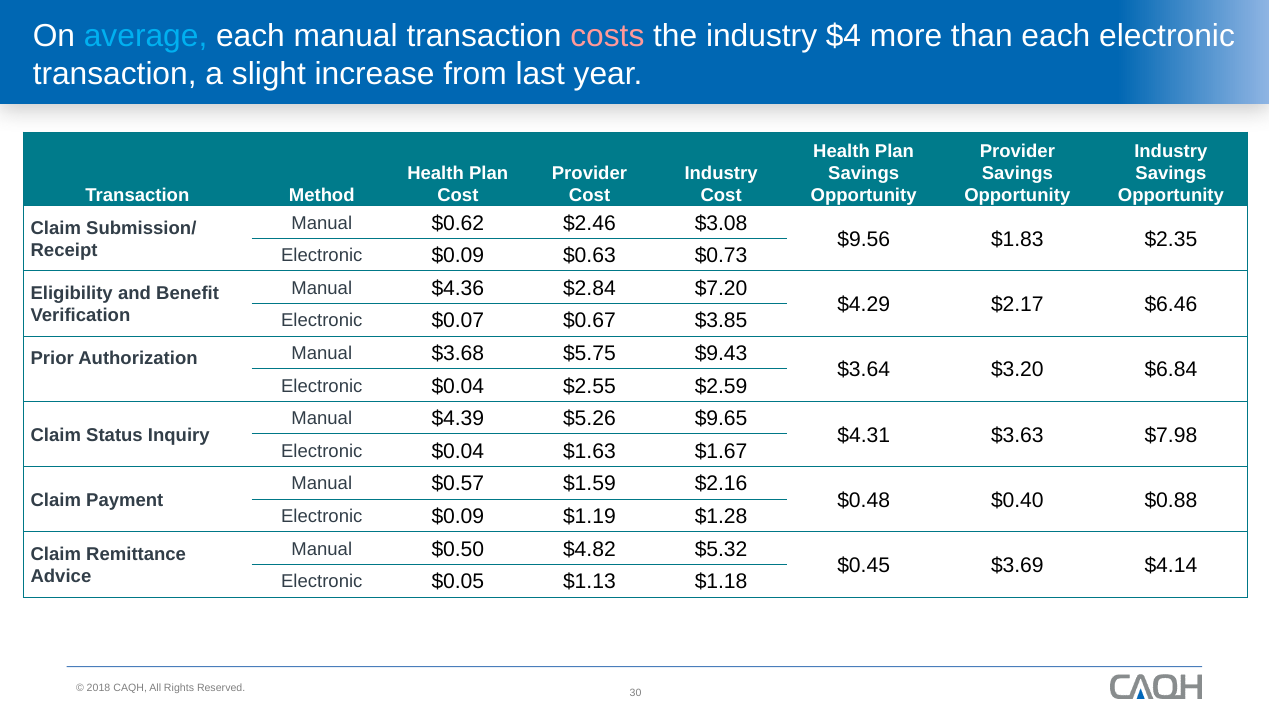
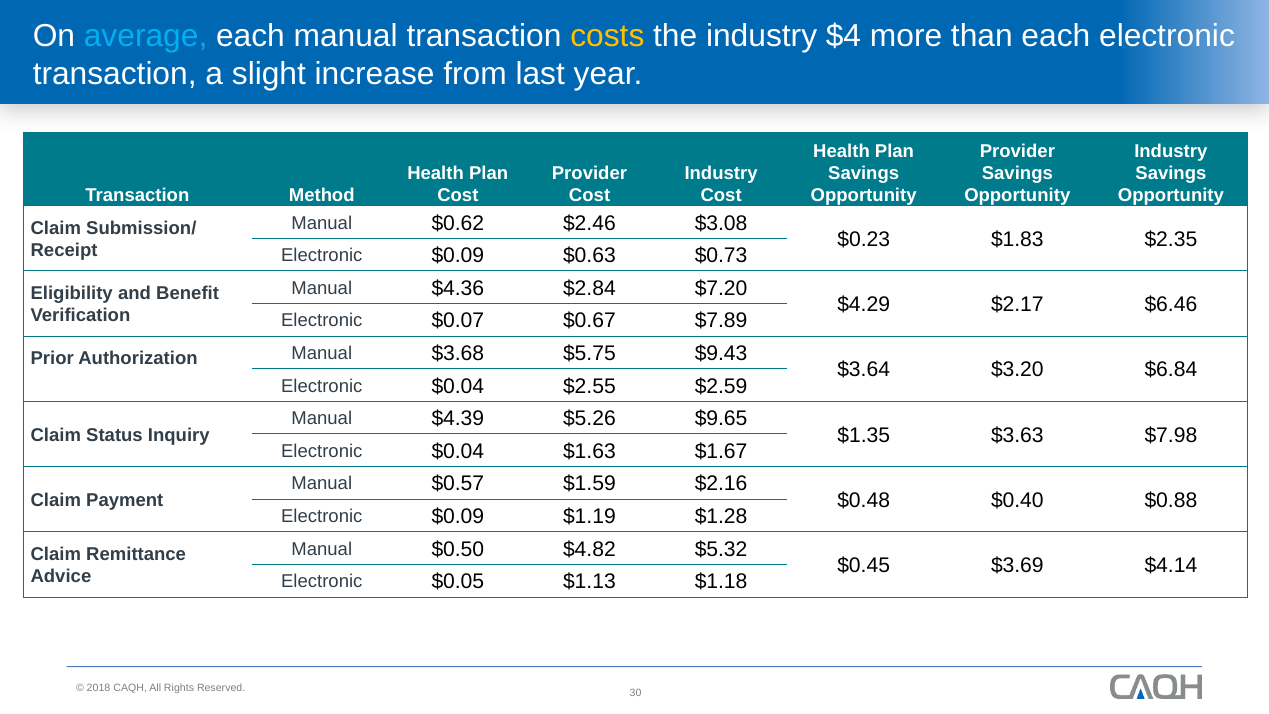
costs colour: pink -> yellow (607, 36)
$9.56: $9.56 -> $0.23 (864, 239)
$3.85: $3.85 -> $7.89 (721, 321)
$4.31: $4.31 -> $1.35 (864, 435)
